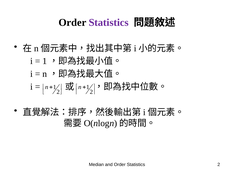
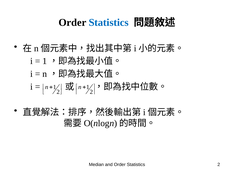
Statistics colour: purple -> blue (109, 22)
